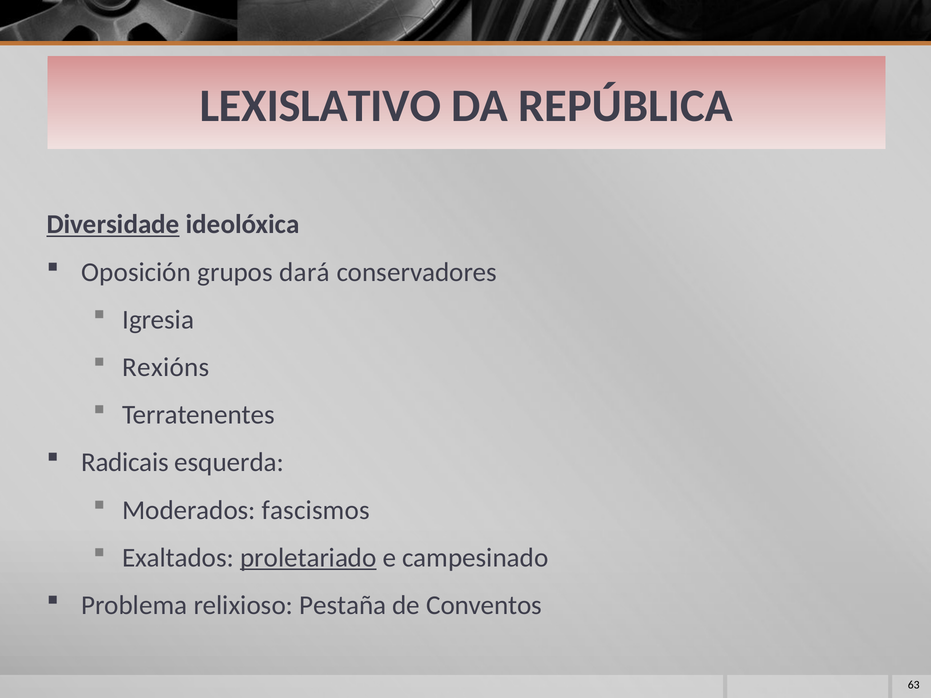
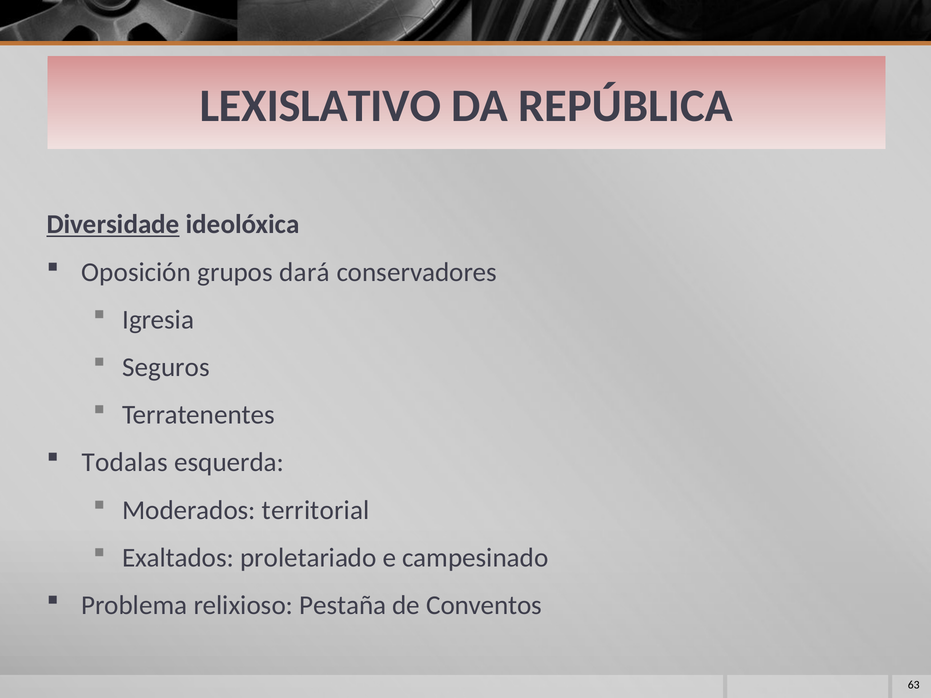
Rexións: Rexións -> Seguros (166, 367)
Radicais: Radicais -> Todalas (125, 463)
fascismos: fascismos -> territorial (316, 510)
proletariado underline: present -> none (308, 558)
